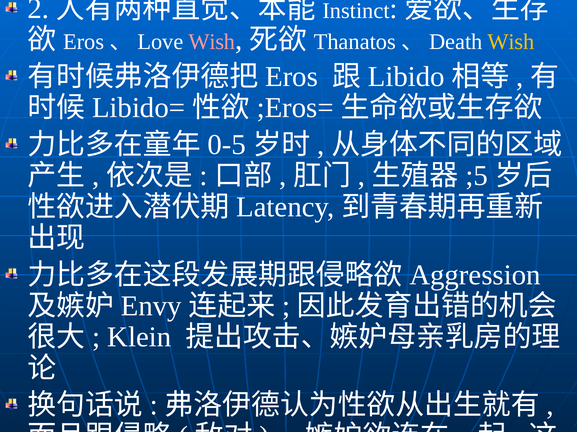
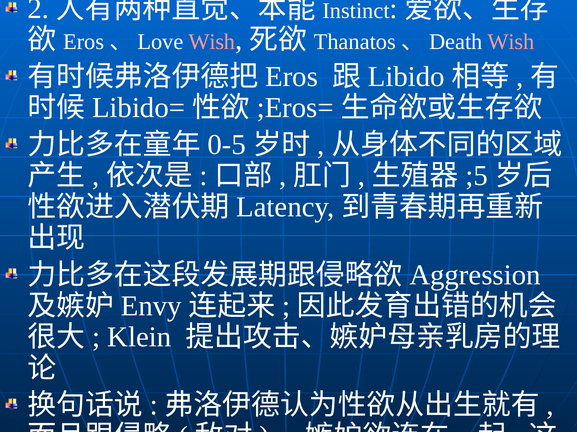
Wish colour: yellow -> pink (511, 42)
